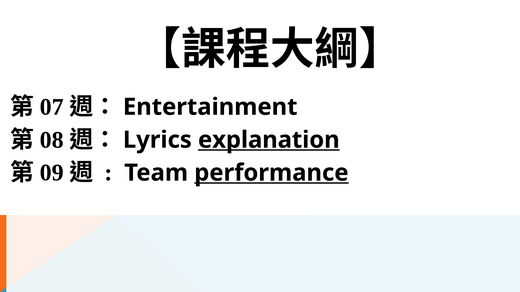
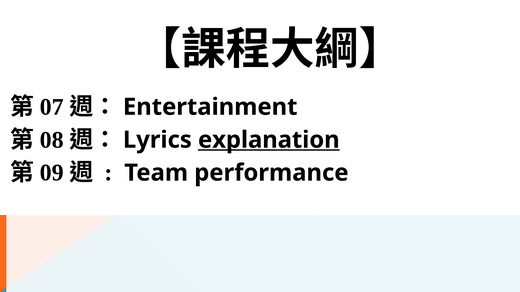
performance underline: present -> none (271, 173)
